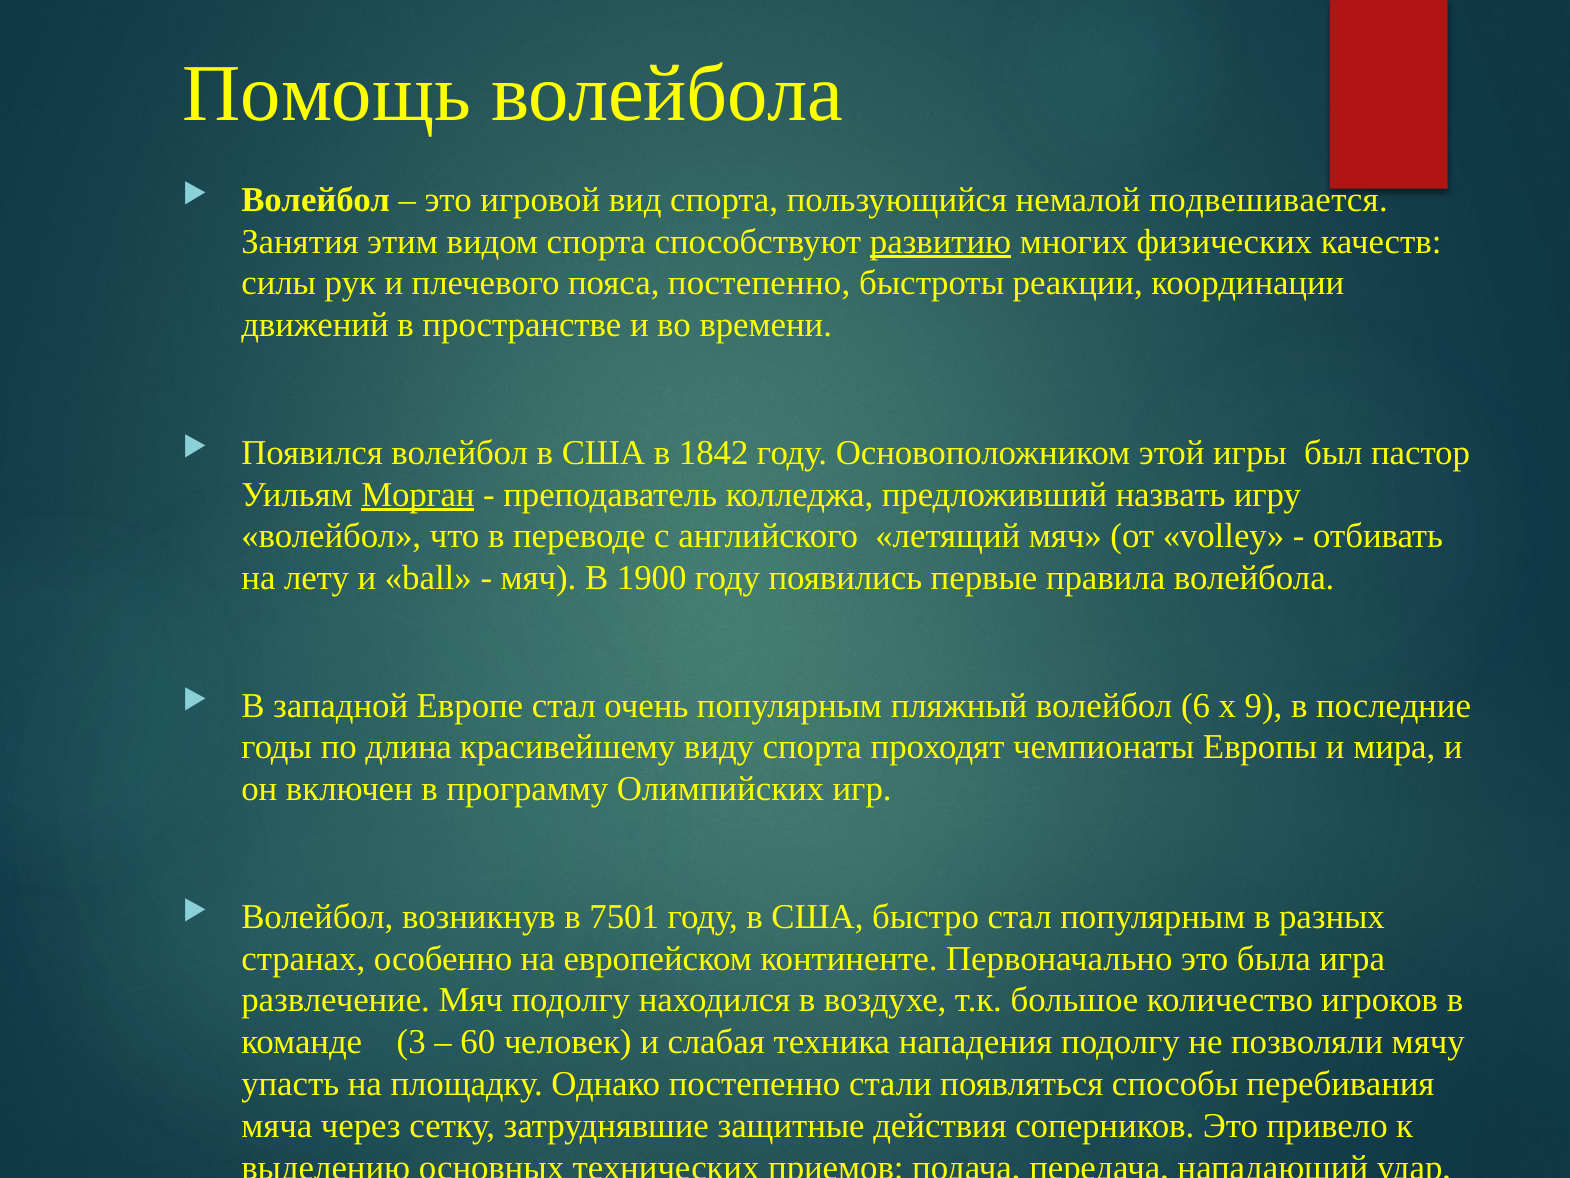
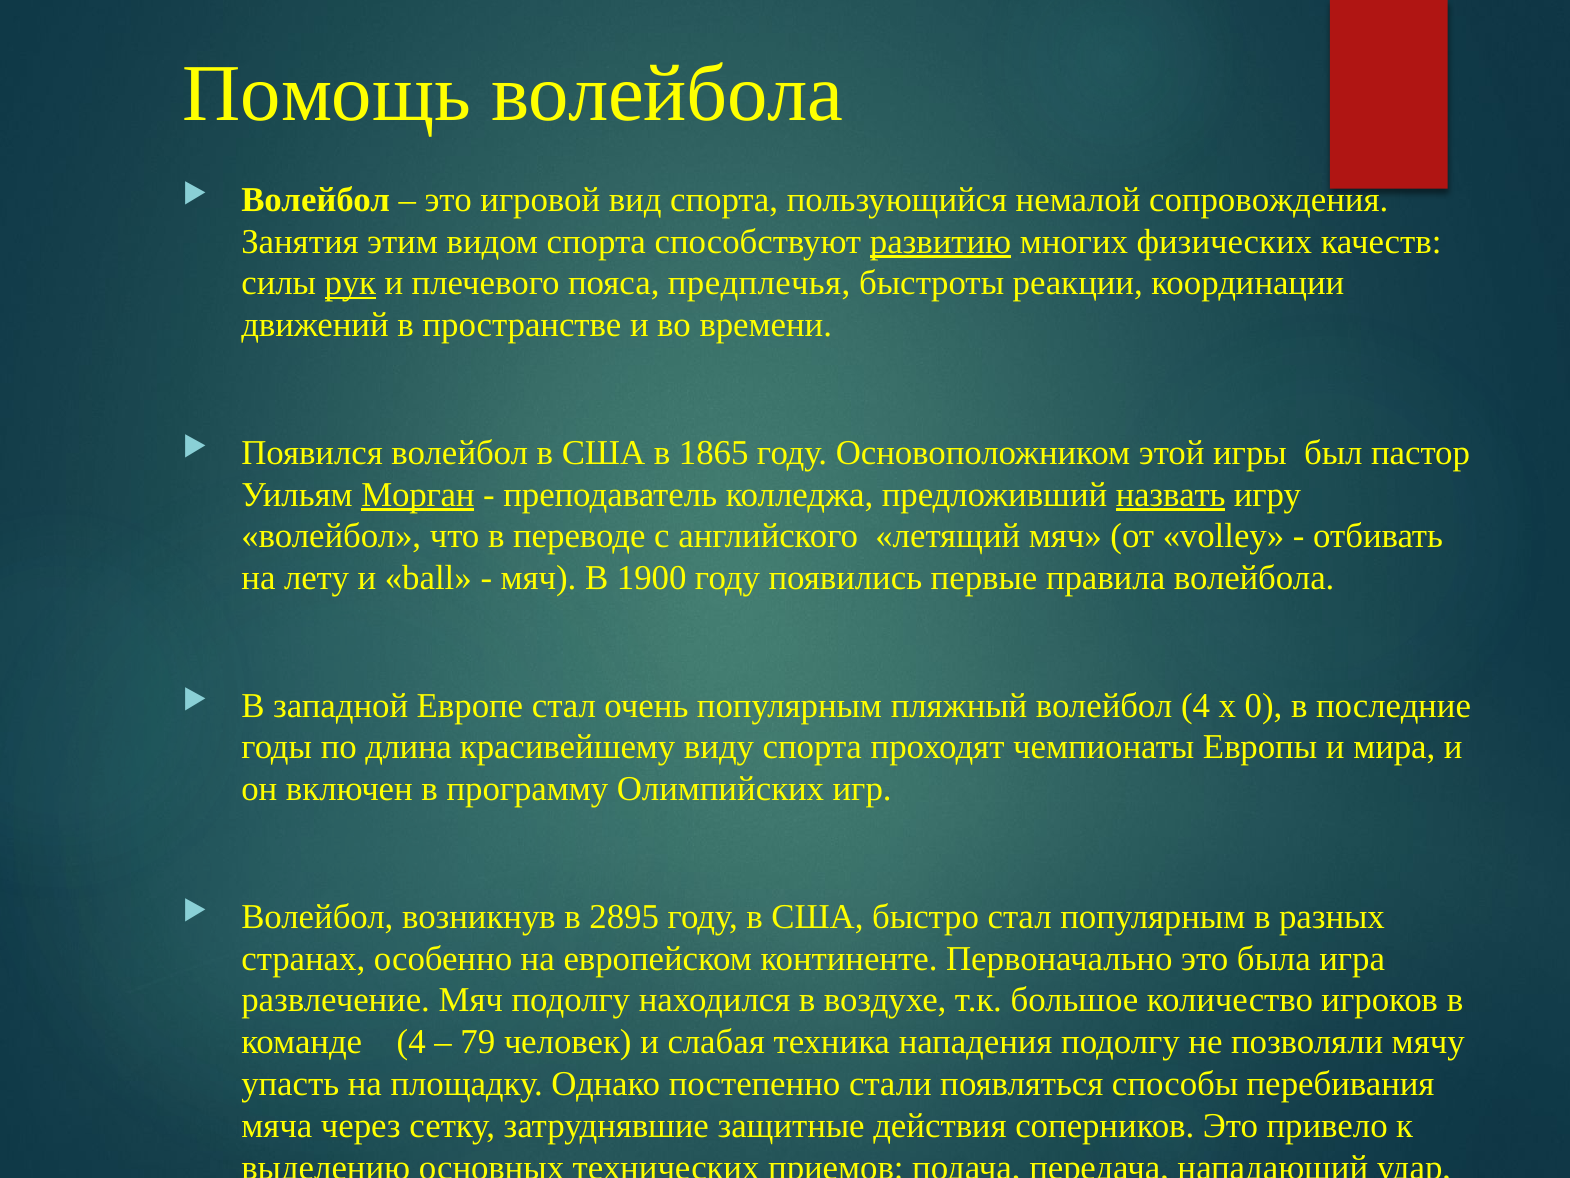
подвешивается: подвешивается -> сопровождения (1269, 200)
рук underline: none -> present (350, 283)
пояса постепенно: постепенно -> предплечья (759, 283)
1842: 1842 -> 1865 (714, 452)
назвать underline: none -> present (1171, 494)
волейбол 6: 6 -> 4 (1196, 705)
9: 9 -> 0 (1264, 705)
7501: 7501 -> 2895 (624, 916)
команде 3: 3 -> 4 (411, 1042)
60: 60 -> 79 (478, 1042)
